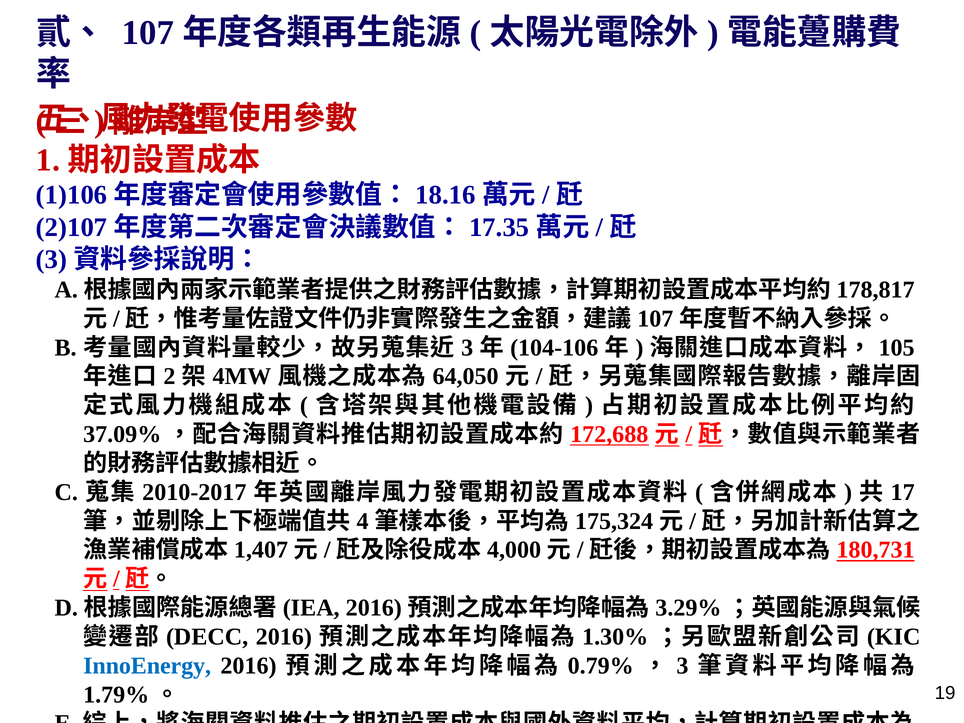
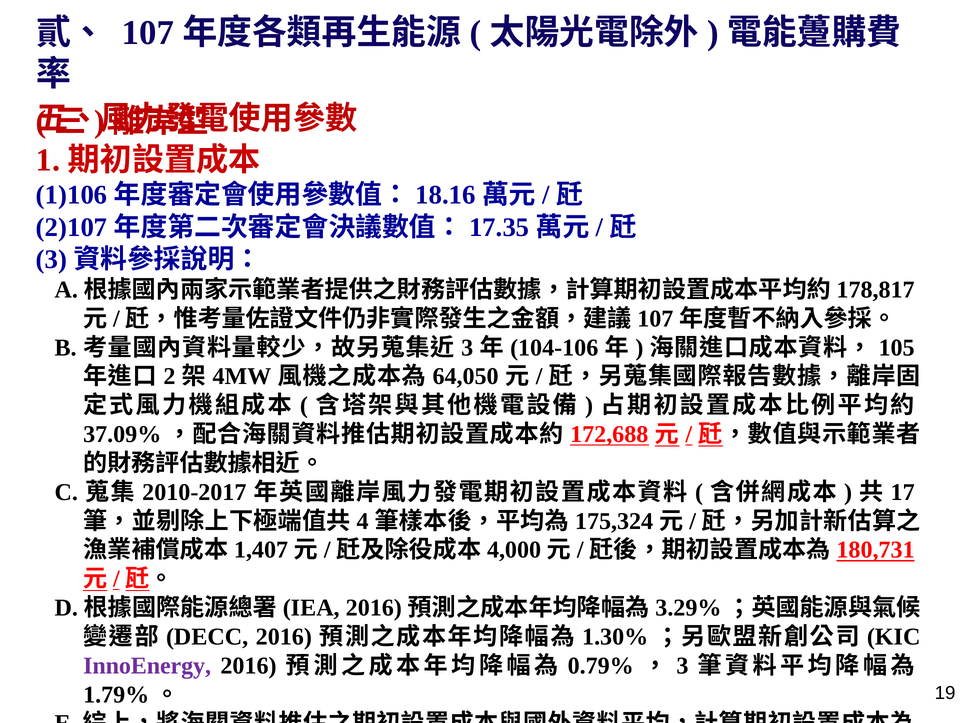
InnoEnergy colour: blue -> purple (147, 666)
